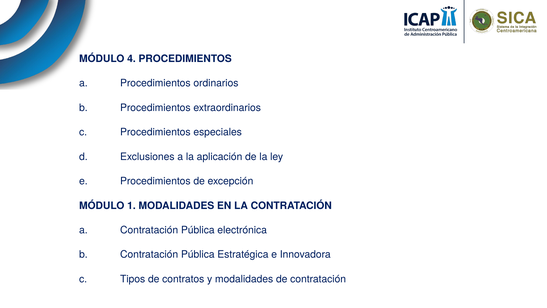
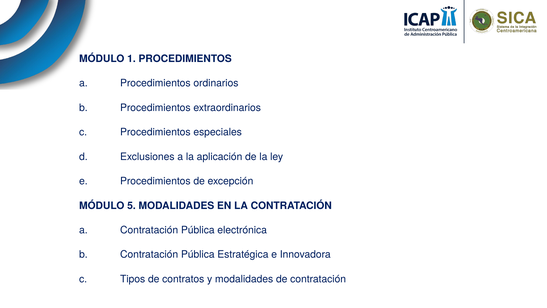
4: 4 -> 1 (131, 59)
1: 1 -> 5 (131, 205)
